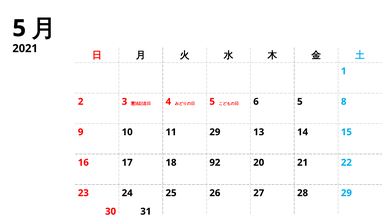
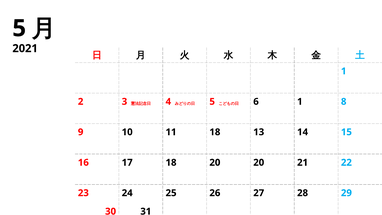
6 5: 5 -> 1 (300, 102)
11 29: 29 -> 18 (215, 132)
18 92: 92 -> 20 (215, 162)
